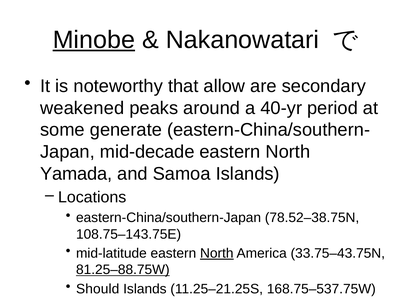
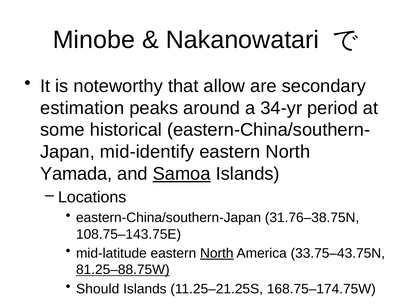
Minobe underline: present -> none (94, 40)
weakened: weakened -> estimation (82, 108)
40-yr: 40-yr -> 34-yr (281, 108)
generate: generate -> historical (126, 130)
mid-decade: mid-decade -> mid-identify (147, 152)
Samoa underline: none -> present (182, 174)
78.52–38.75N: 78.52–38.75N -> 31.76–38.75N (312, 218)
168.75–537.75W: 168.75–537.75W -> 168.75–174.75W (321, 289)
